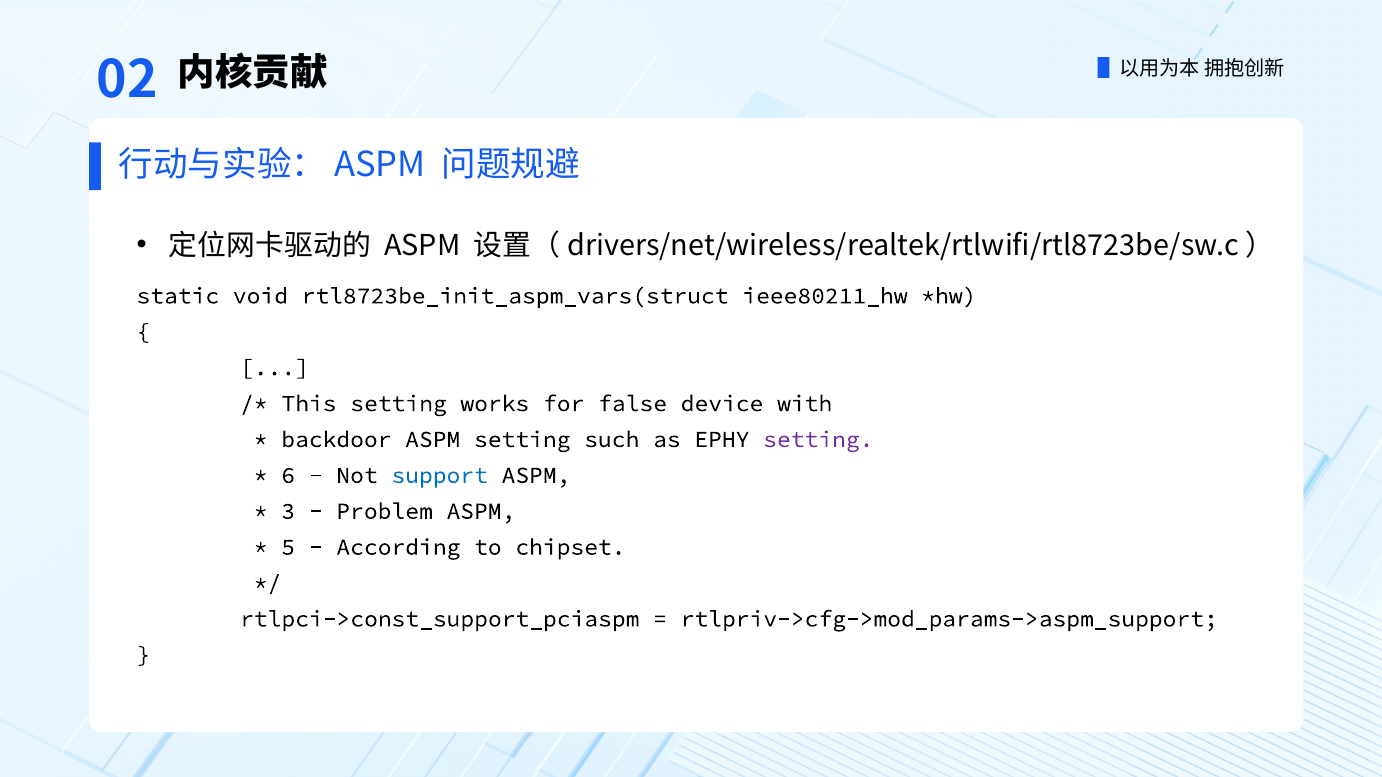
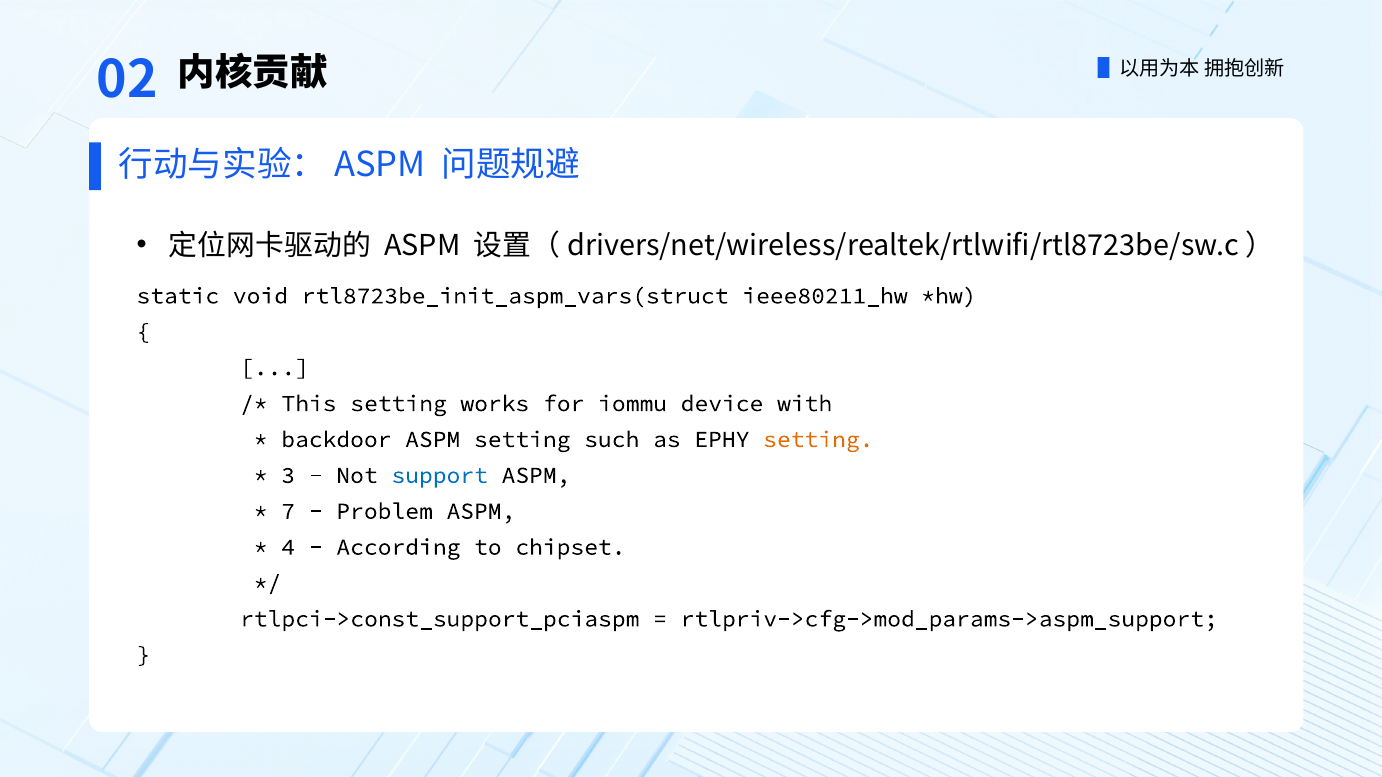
false: false -> iommu (633, 404)
setting colour: purple -> orange (818, 440)
6: 6 -> 3 (288, 476)
3: 3 -> 7 (288, 511)
5: 5 -> 4 (288, 547)
